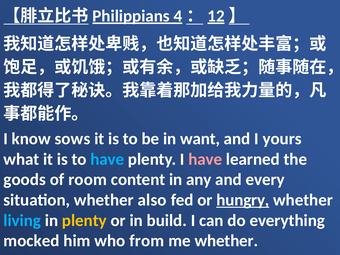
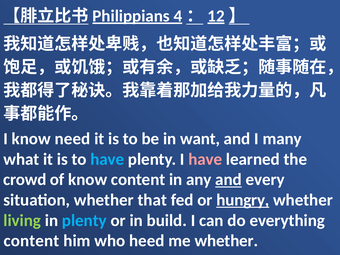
sows: sows -> need (72, 139)
yours: yours -> many (282, 139)
goods: goods -> crowd (25, 180)
of room: room -> know (88, 180)
and underline: none -> present (229, 180)
also: also -> that (152, 200)
living colour: light blue -> light green (22, 220)
plenty colour: yellow -> light blue (84, 220)
mocked: mocked -> content (31, 241)
from: from -> heed (147, 241)
